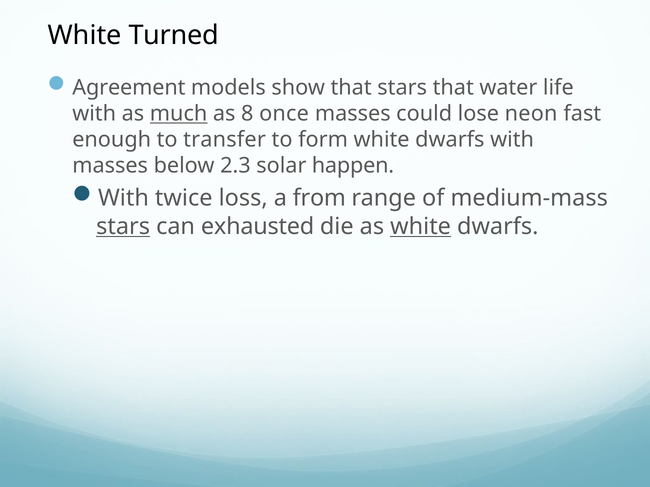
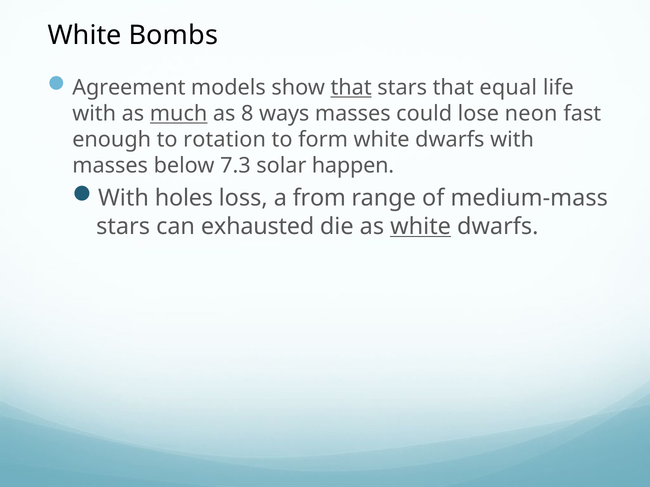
Turned: Turned -> Bombs (173, 35)
that underline: none -> present (351, 88)
water: water -> equal (508, 88)
once: once -> ways (284, 114)
transfer: transfer -> rotation (225, 140)
2.3: 2.3 -> 7.3 (235, 166)
twice: twice -> holes (184, 198)
stars underline: present -> none (123, 227)
